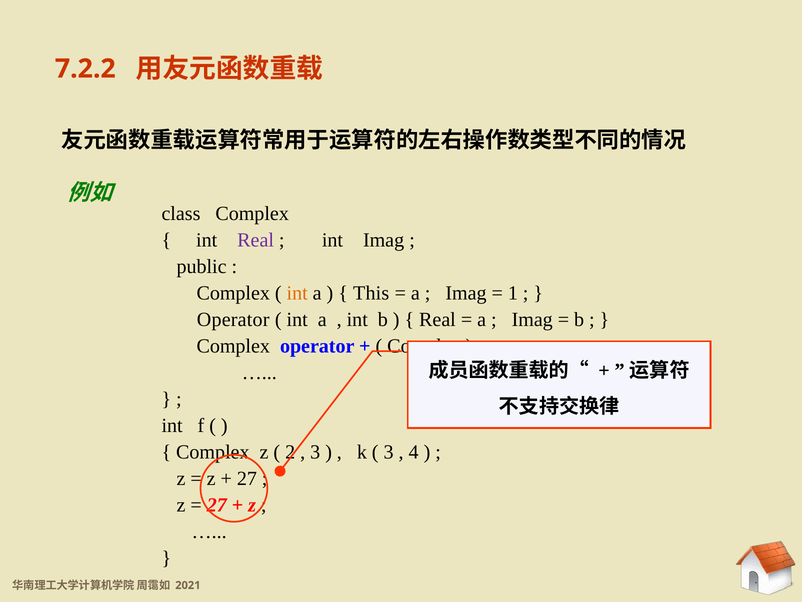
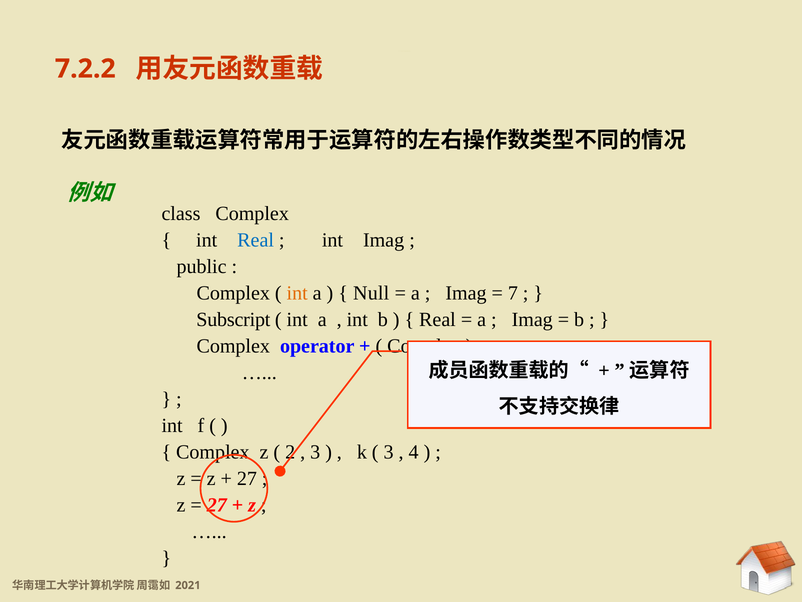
Real colour: purple -> blue (256, 240)
This: This -> Null (371, 293)
1: 1 -> 7 (513, 293)
Operator: Operator -> Subscript (233, 319)
